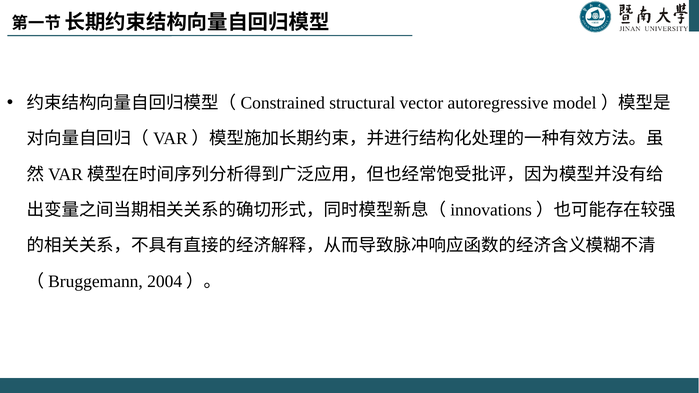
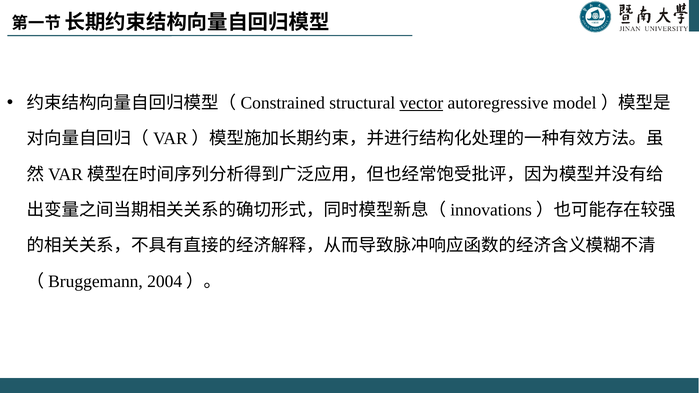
vector underline: none -> present (421, 103)
